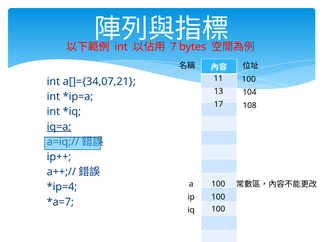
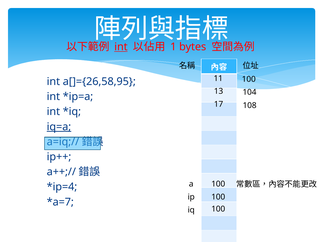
int underline: none -> present (121, 47)
7: 7 -> 1 (173, 47)
a[]={34,07,21: a[]={34,07,21 -> a[]={26,58,95 (99, 82)
